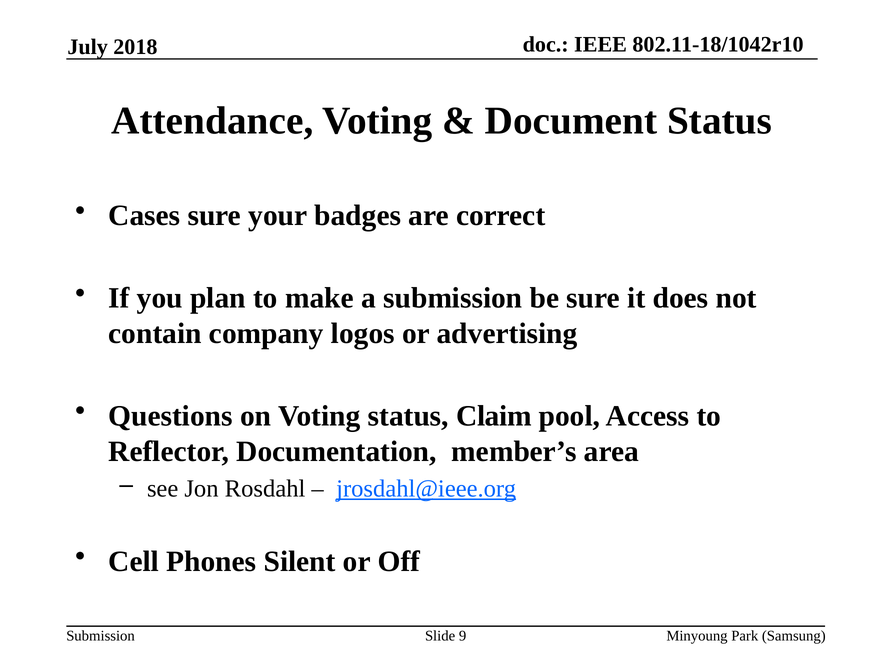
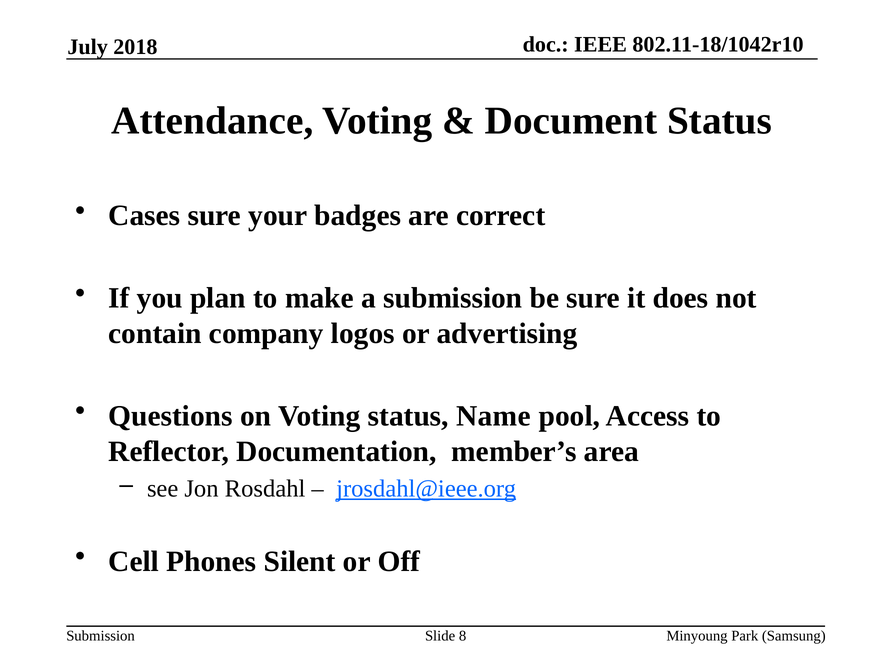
Claim: Claim -> Name (494, 416)
9: 9 -> 8 (463, 636)
